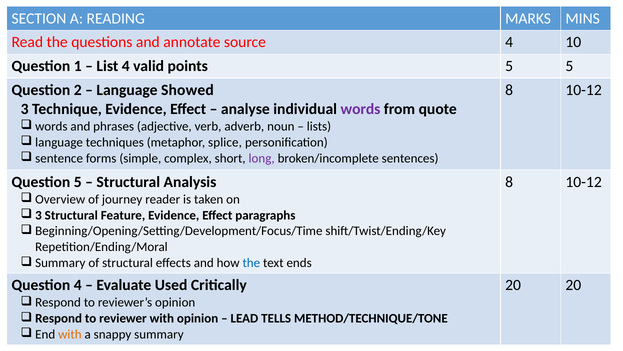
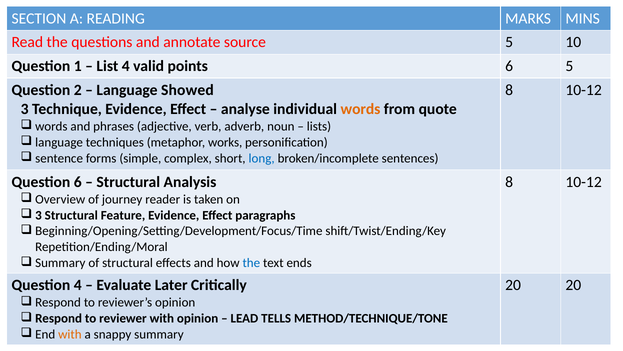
source 4: 4 -> 5 (509, 42)
points 5: 5 -> 6 (509, 66)
words colour: purple -> orange (360, 109)
splice: splice -> works (225, 142)
long colour: purple -> blue (262, 158)
Question 5: 5 -> 6 (78, 182)
Used: Used -> Later (171, 285)
